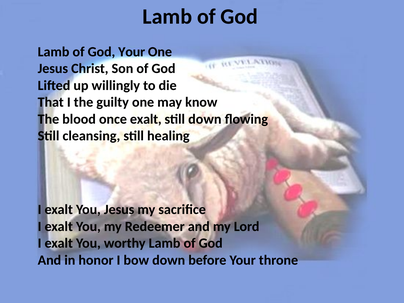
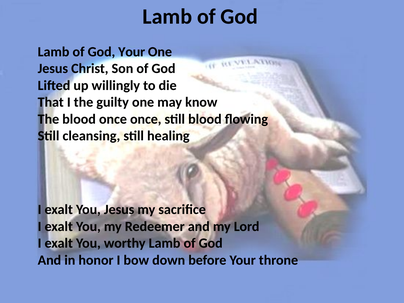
once exalt: exalt -> once (146, 119)
still down: down -> blood (205, 119)
